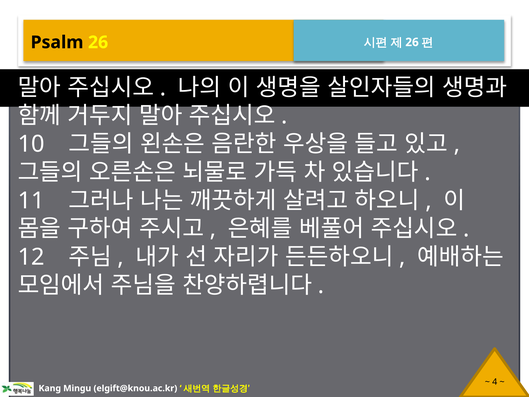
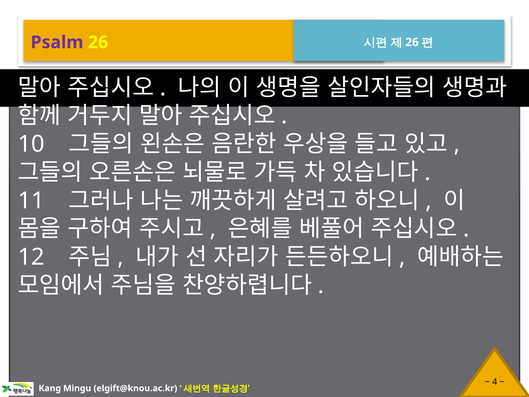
Psalm colour: black -> purple (57, 42)
